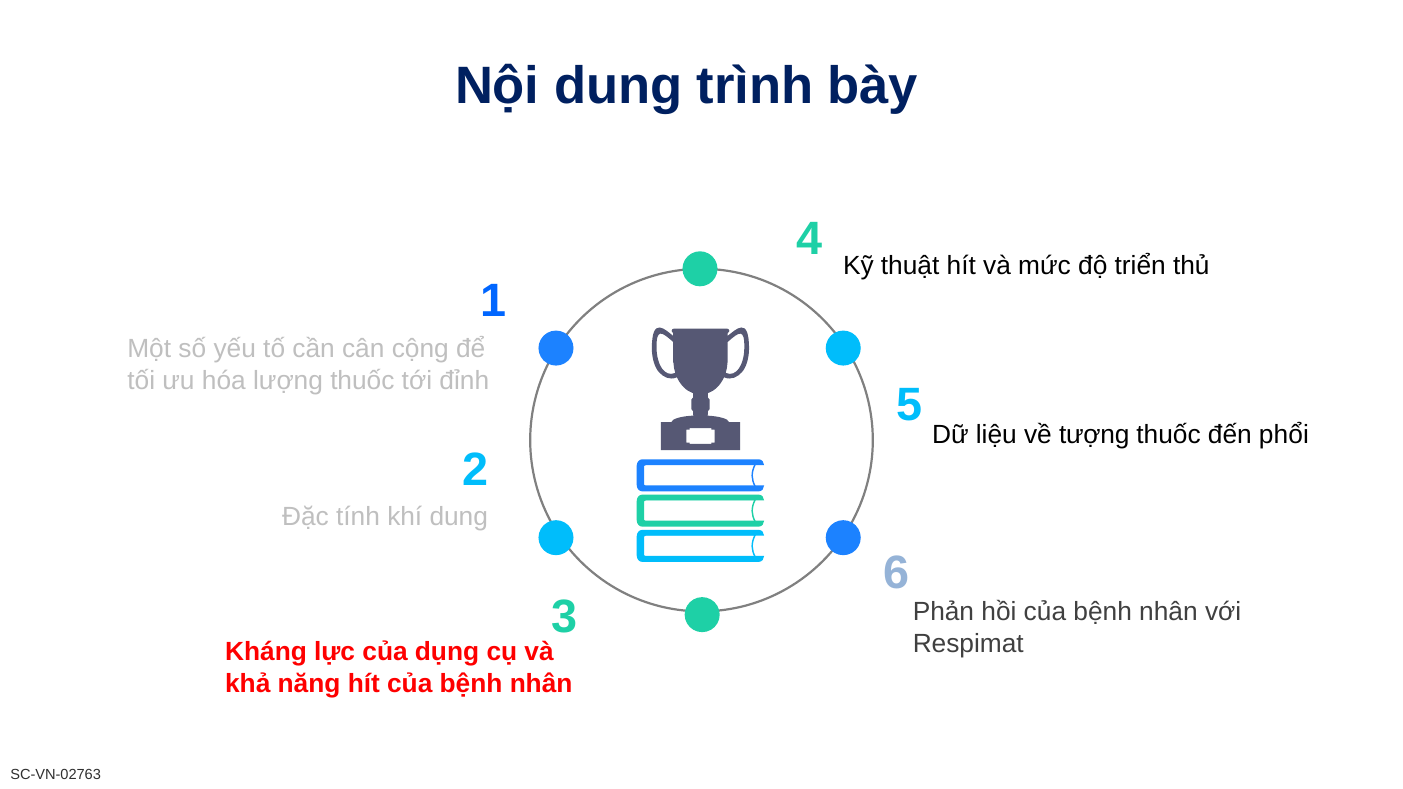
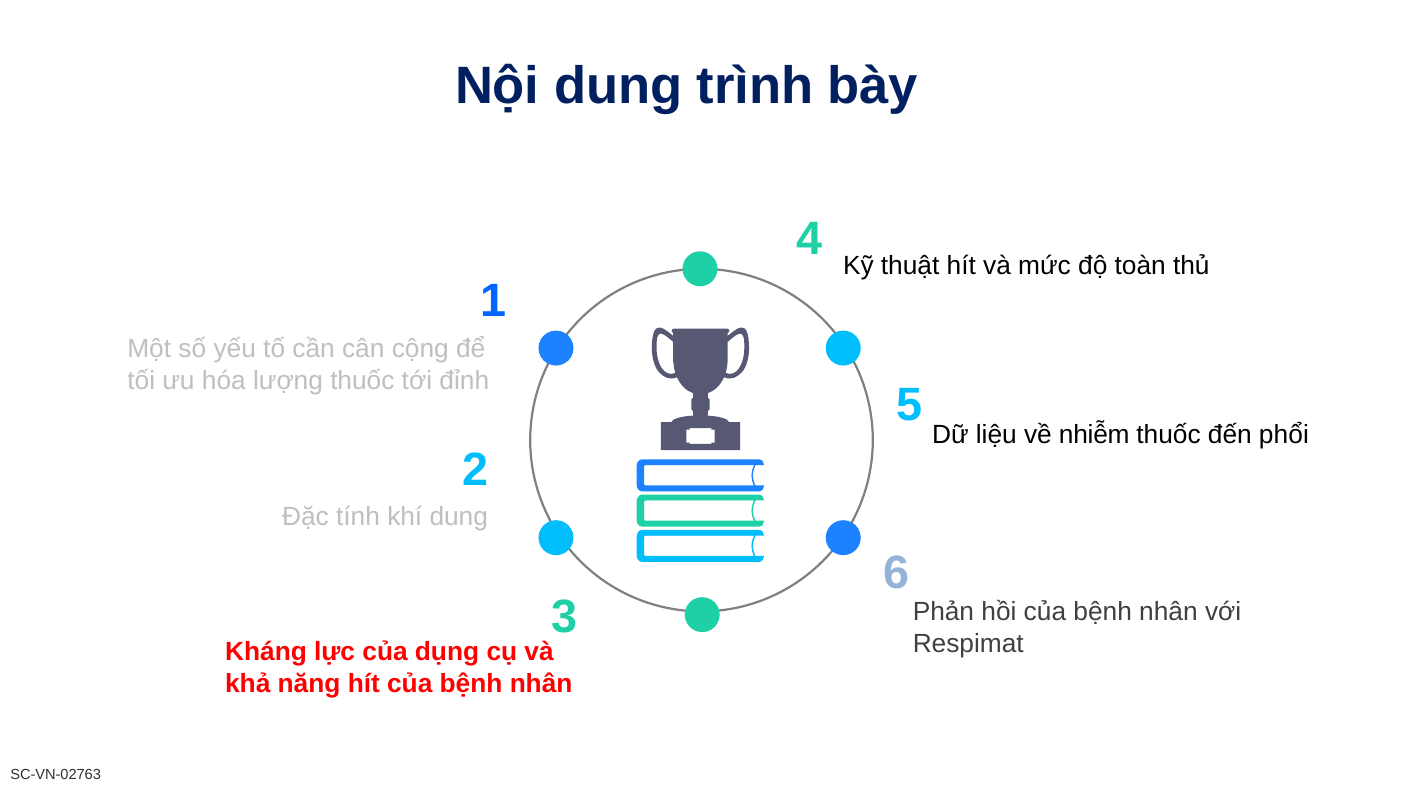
triển: triển -> toàn (1140, 266)
tượng: tượng -> nhiễm (1094, 435)
